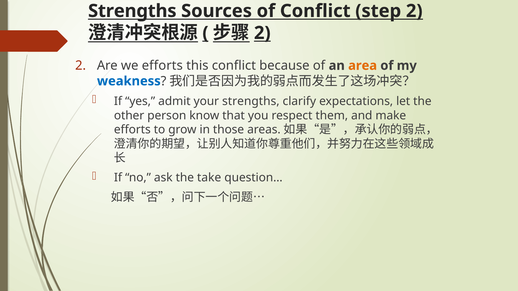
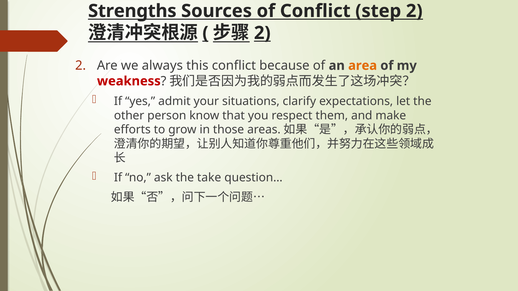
we efforts: efforts -> always (162, 66)
weakness colour: blue -> red (129, 81)
your strengths: strengths -> situations (251, 101)
